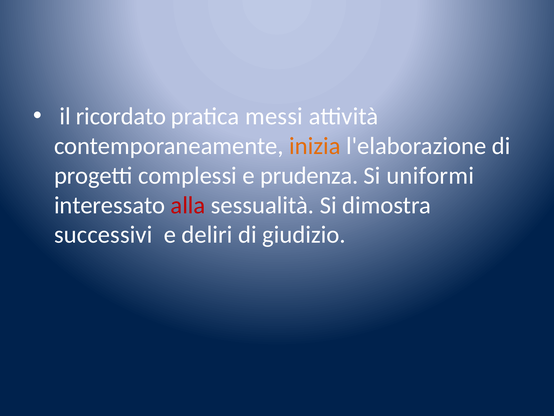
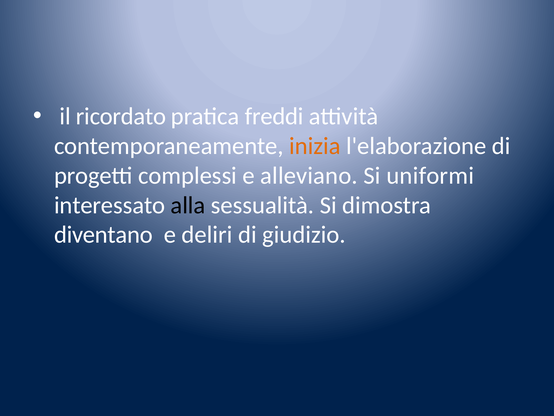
messi: messi -> freddi (274, 116)
prudenza: prudenza -> alleviano (309, 175)
alla colour: red -> black (188, 205)
successivi: successivi -> diventano (103, 235)
